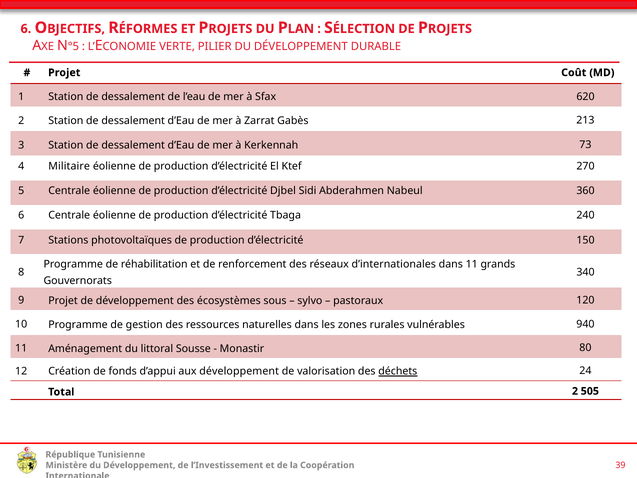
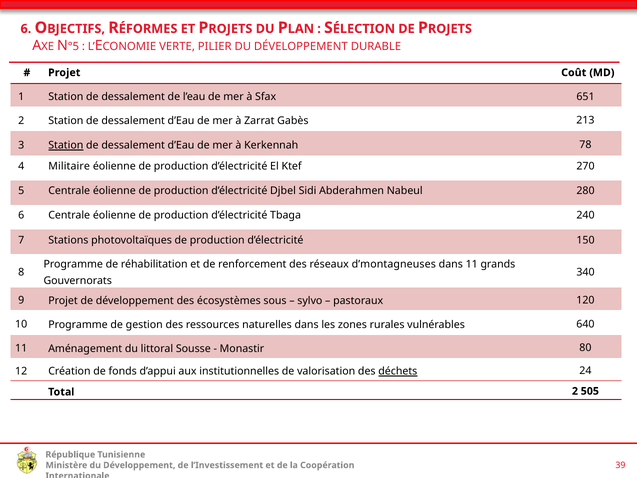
620: 620 -> 651 (586, 97)
Station underline: none -> present (66, 145)
73: 73 -> 78 (585, 145)
360: 360 -> 280 (586, 191)
d’internationales: d’internationales -> d’montagneuses (394, 264)
940: 940 -> 640 (585, 324)
aux développement: développement -> institutionnelles (239, 371)
